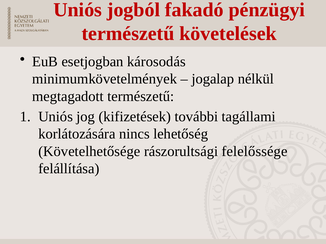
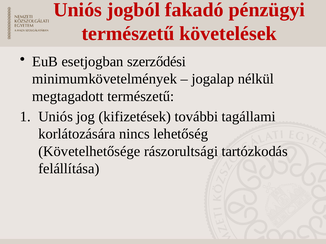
károsodás: károsodás -> szerződési (157, 62)
felelőssége: felelőssége -> tartózkodás (255, 152)
